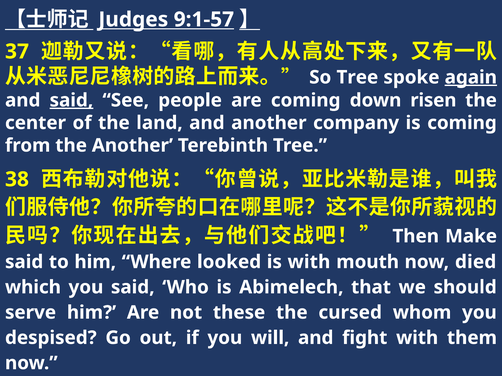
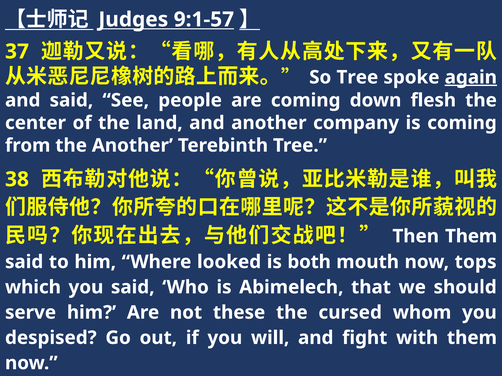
said underline: present -> none (71, 100)
risen: risen -> flesh (433, 100)
Then Make: Make -> Them (471, 237)
is with: with -> both (309, 262)
died: died -> tops (476, 262)
